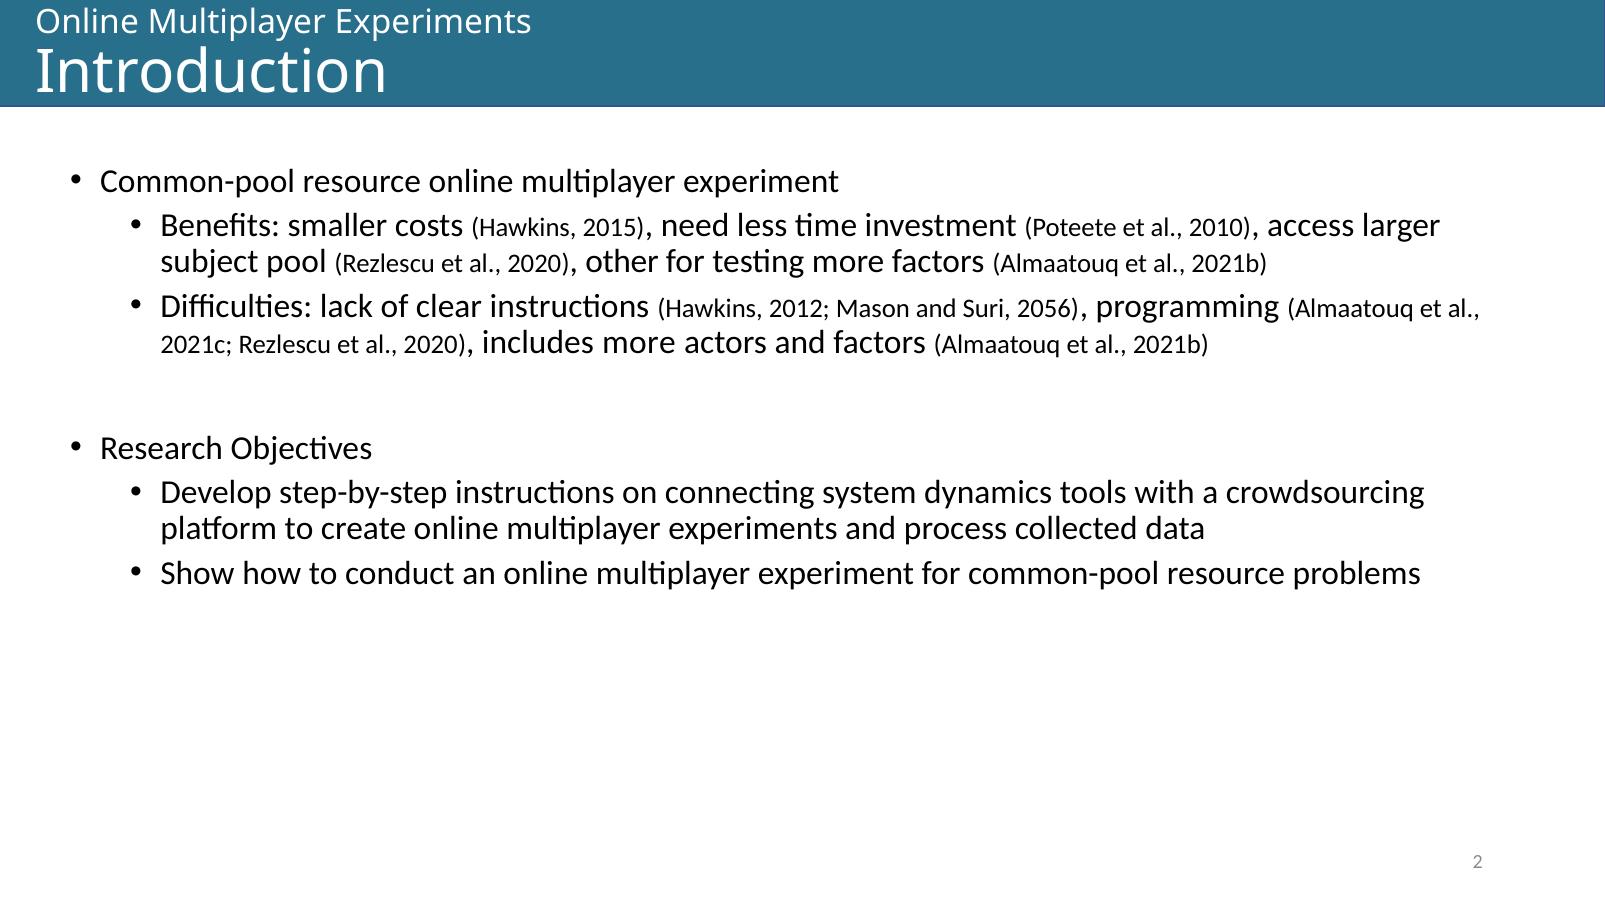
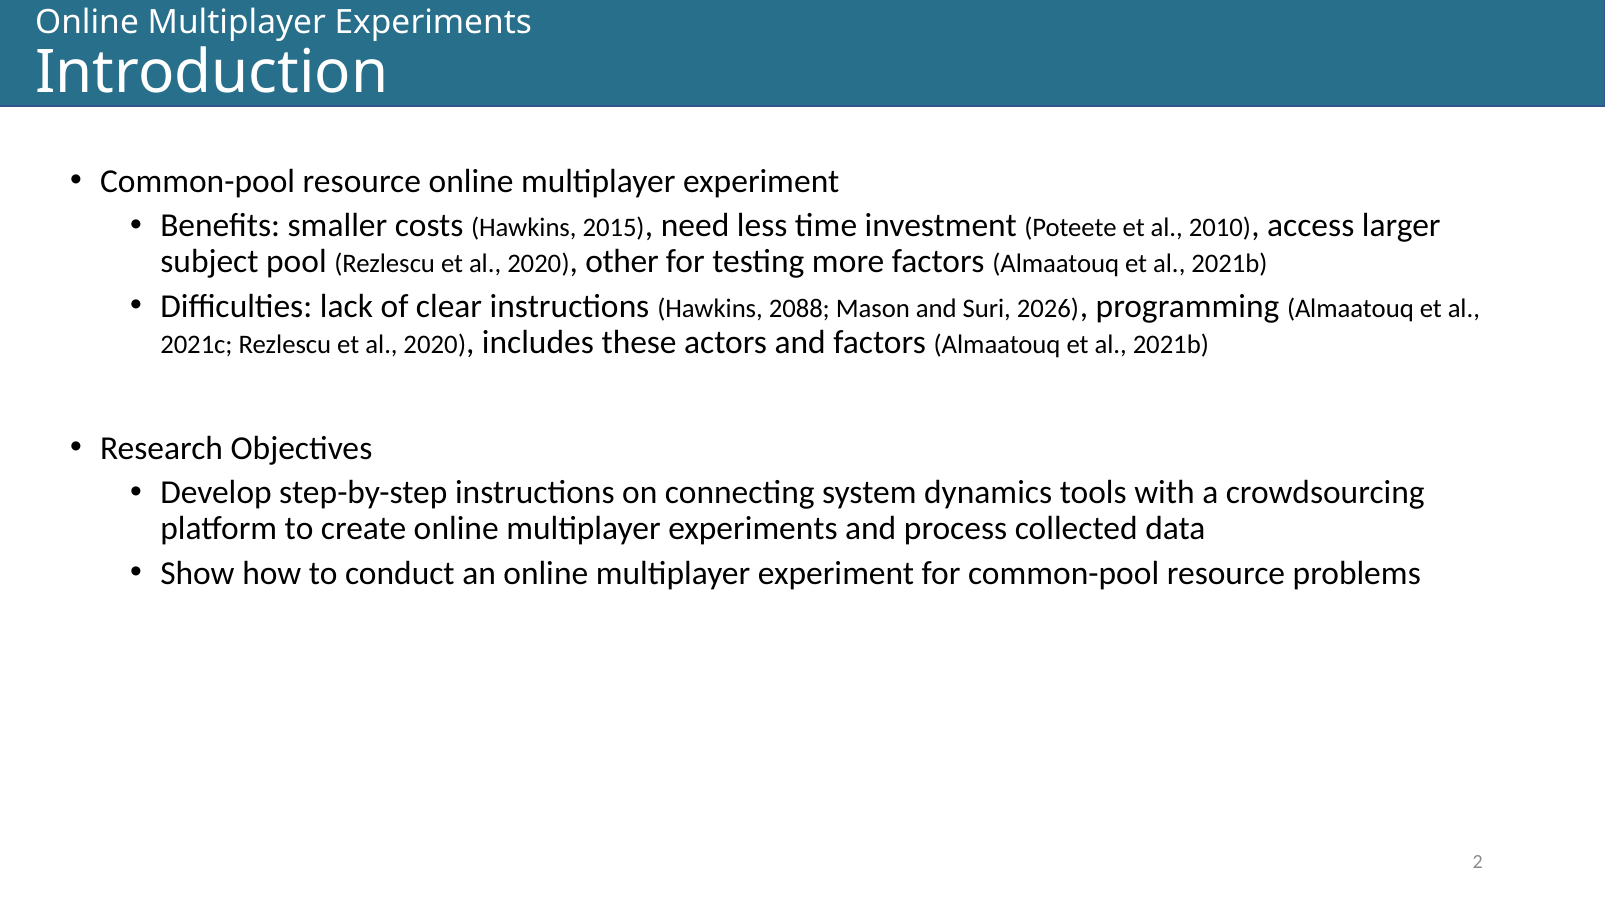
2012: 2012 -> 2088 (799, 308)
2056: 2056 -> 2026 (1048, 308)
includes more: more -> these (639, 342)
